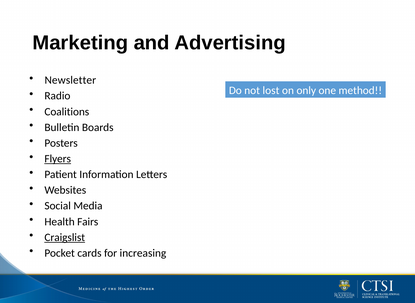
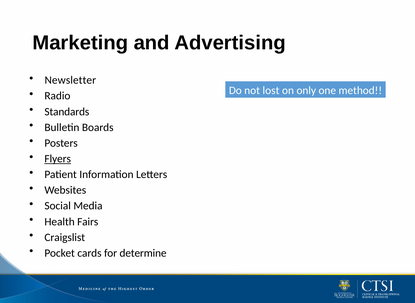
Coalitions: Coalitions -> Standards (67, 112)
Craigslist underline: present -> none (65, 238)
increasing: increasing -> determine (143, 254)
